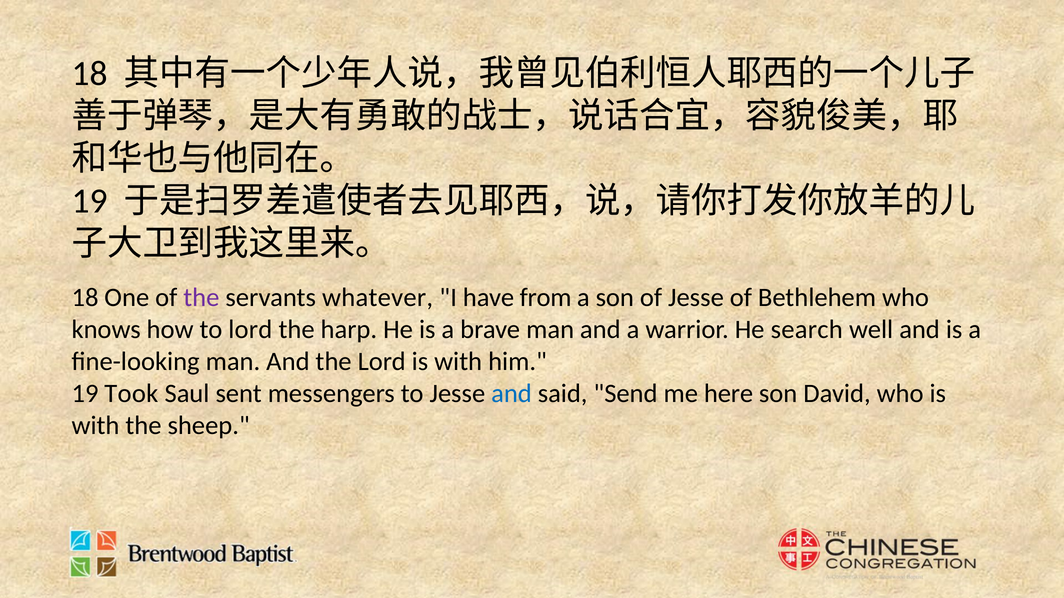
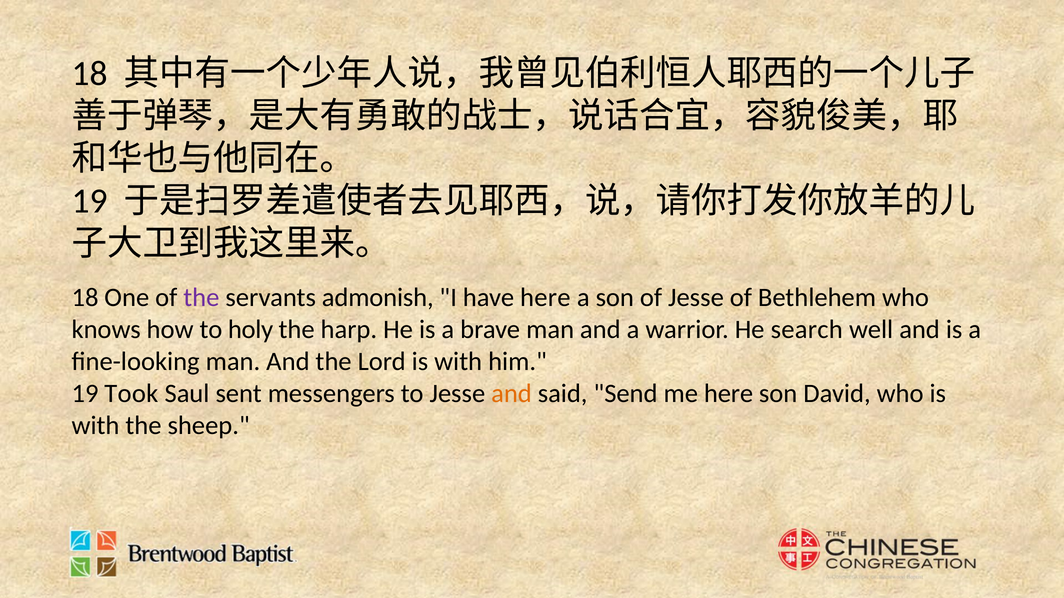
whatever: whatever -> admonish (378, 298)
have from: from -> here (545, 298)
to lord: lord -> holy (251, 330)
and colour: blue -> orange (511, 394)
